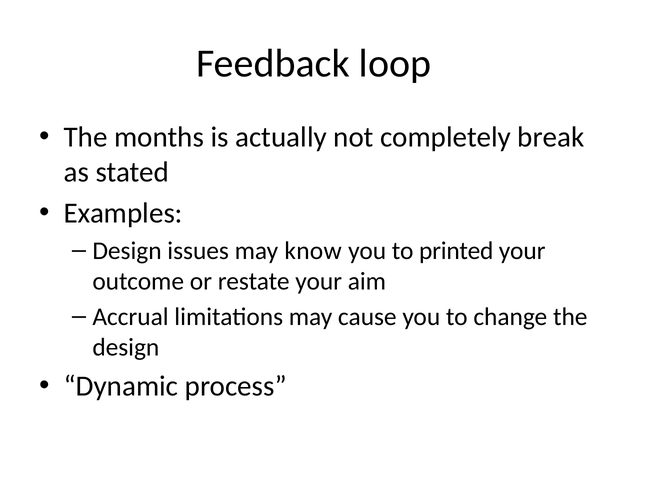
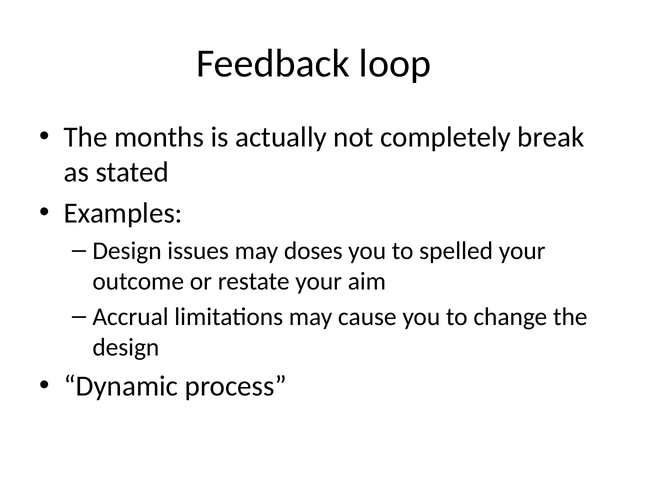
know: know -> doses (313, 250)
printed: printed -> spelled (456, 250)
